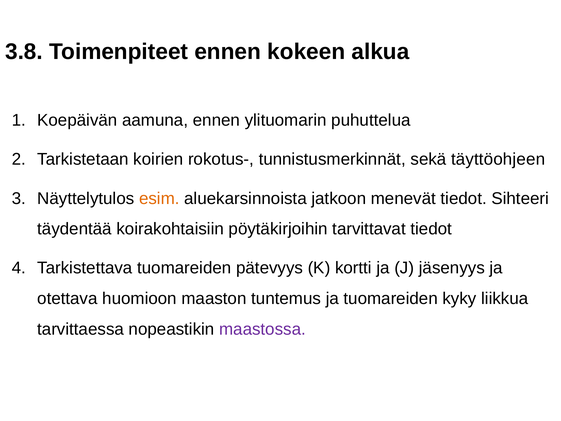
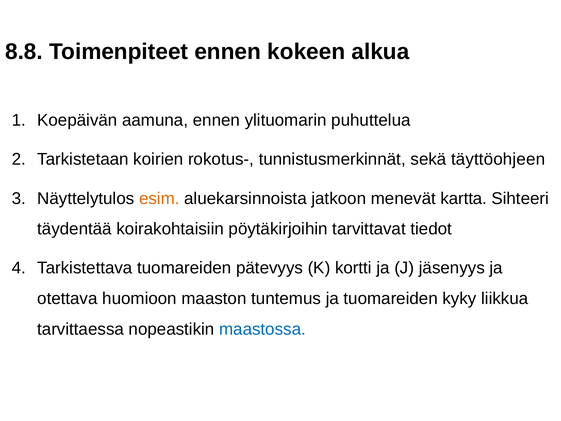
3.8: 3.8 -> 8.8 (24, 52)
menevät tiedot: tiedot -> kartta (464, 198)
maastossa colour: purple -> blue (262, 329)
